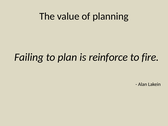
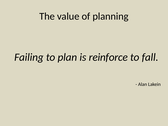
fire: fire -> fall (150, 57)
